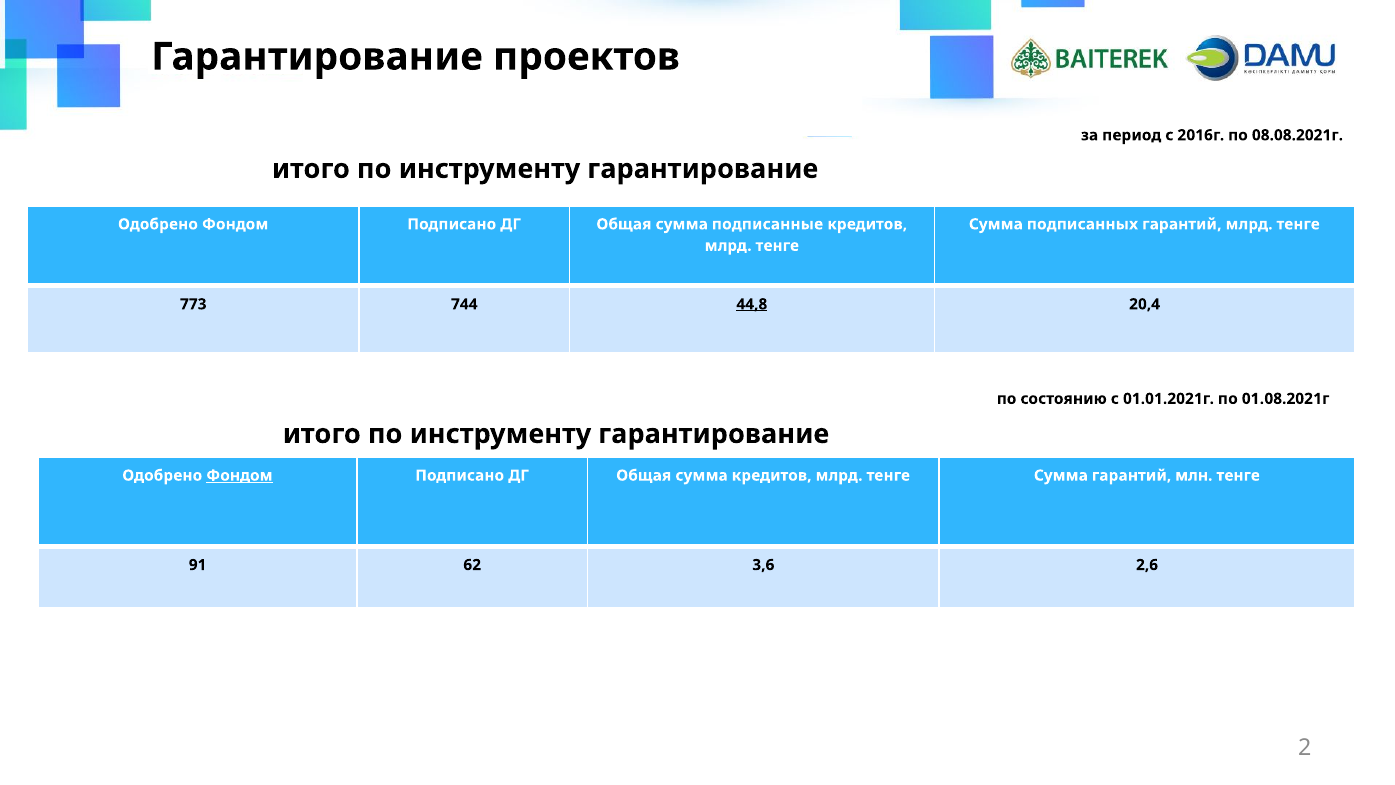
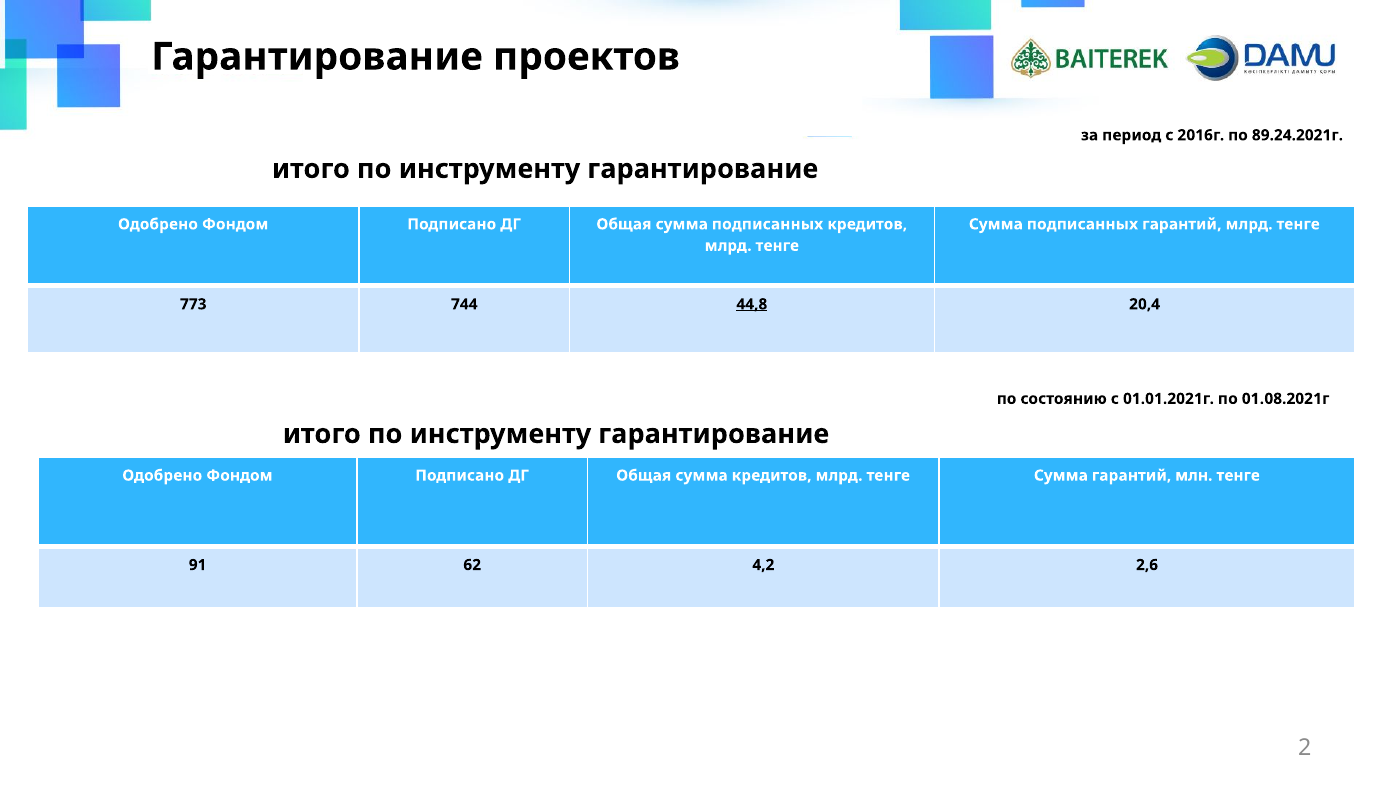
08.08.2021г: 08.08.2021г -> 89.24.2021г (1297, 135)
Общая сумма подписанные: подписанные -> подписанных (768, 224)
Фондом underline: present -> none (239, 475)
3,6: 3,6 -> 4,2 (763, 565)
